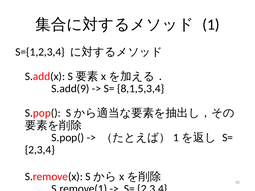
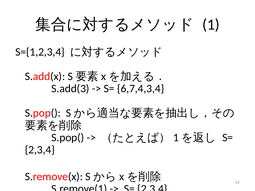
S.add(9: S.add(9 -> S.add(3 (70, 89)
8,1,5,3,4: 8,1,5,3,4 -> 6,7,4,3,4 (141, 89)
